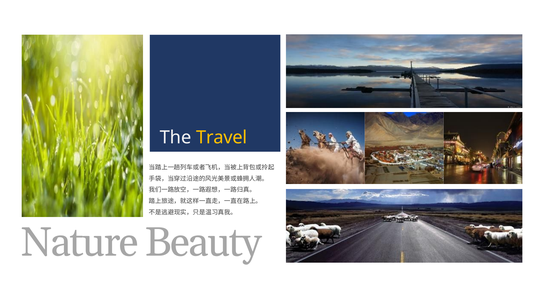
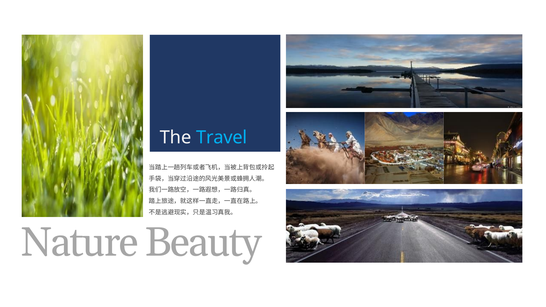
Travel colour: yellow -> light blue (222, 138)
